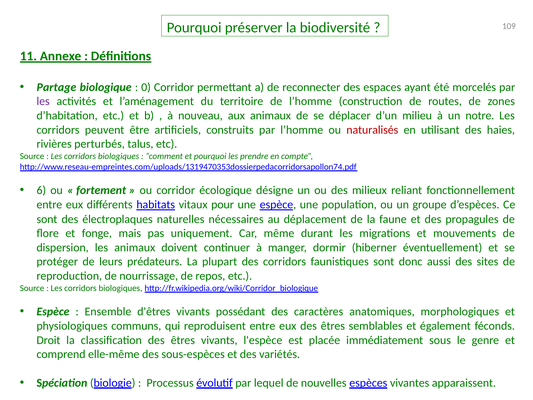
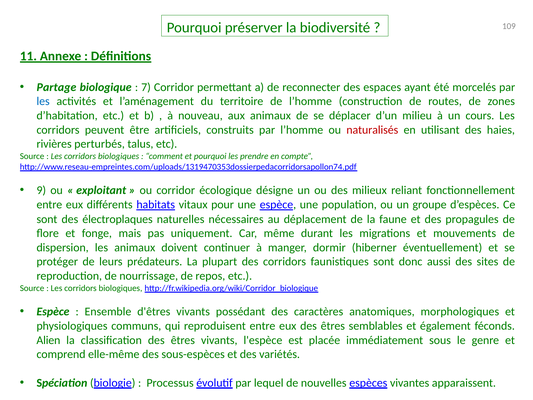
0: 0 -> 7 (146, 87)
les colour: purple -> blue (43, 101)
notre: notre -> cours (480, 116)
6: 6 -> 9 (41, 190)
fortement: fortement -> exploitant (101, 190)
Droit: Droit -> Alien (48, 340)
